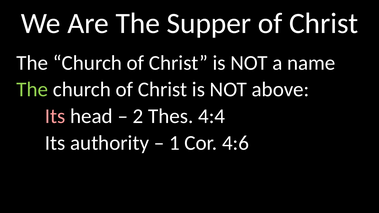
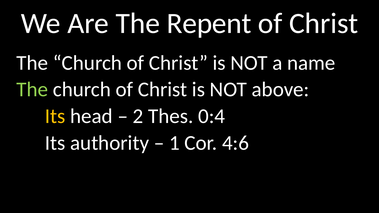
Supper: Supper -> Repent (209, 23)
Its colour: pink -> yellow (55, 116)
4:4: 4:4 -> 0:4 (212, 116)
